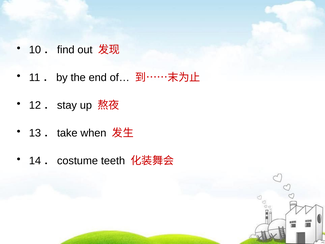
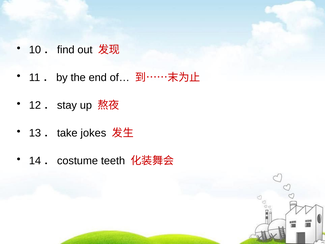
when: when -> jokes (93, 133)
